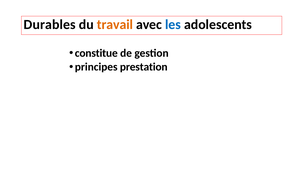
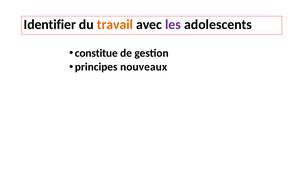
Durables: Durables -> Identifier (50, 25)
les colour: blue -> purple (173, 25)
prestation: prestation -> nouveaux (144, 67)
